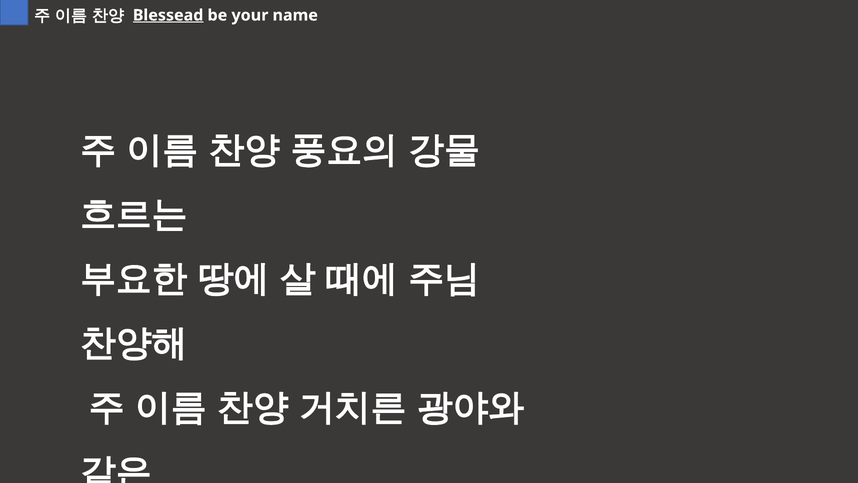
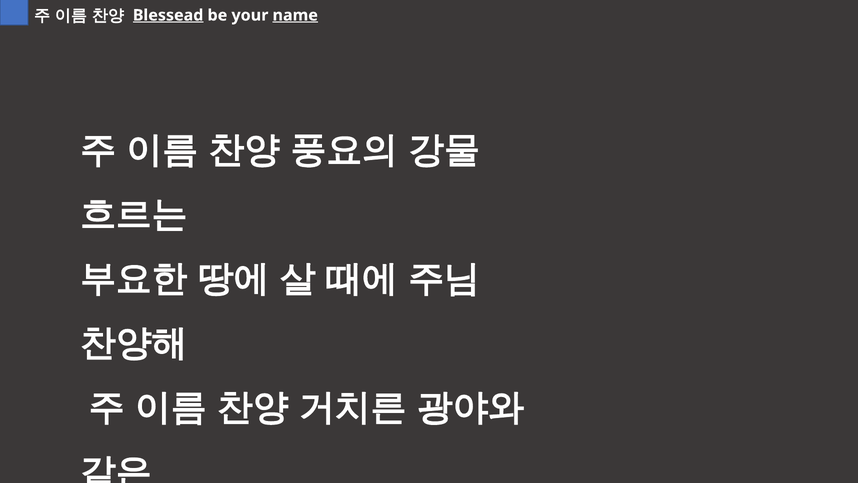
name underline: none -> present (295, 15)
